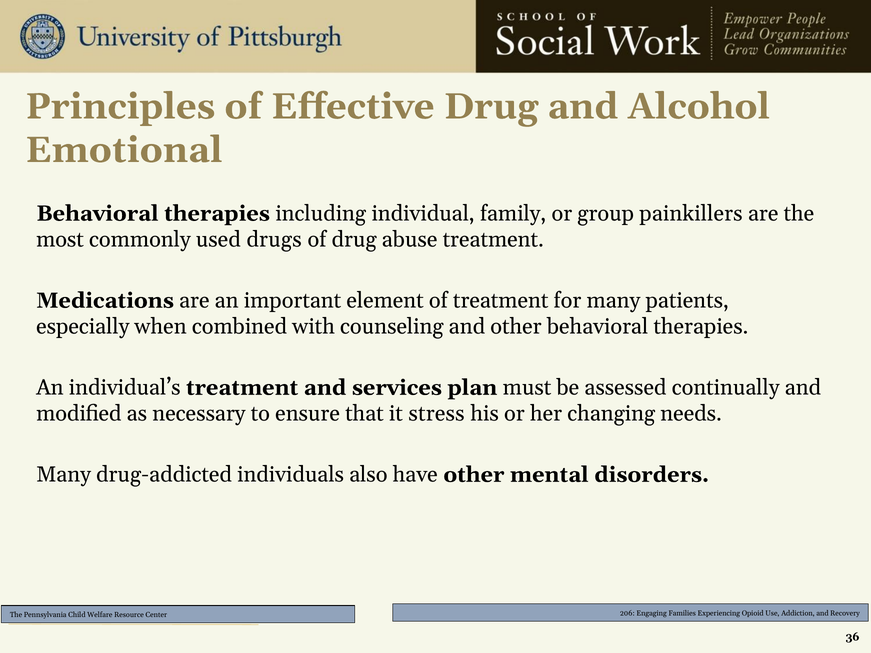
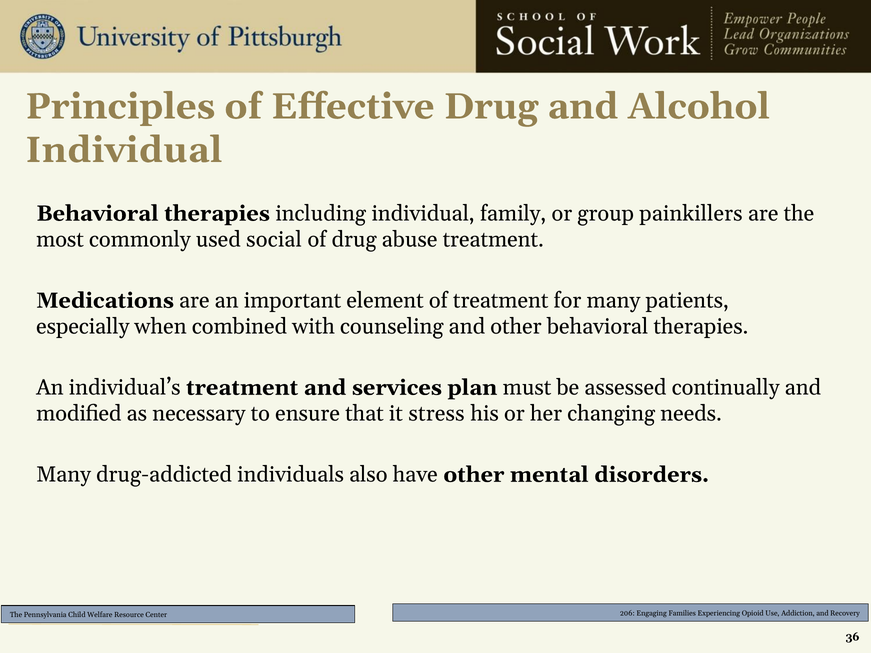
Emotional: Emotional -> Individual (124, 150)
drugs: drugs -> social (274, 240)
